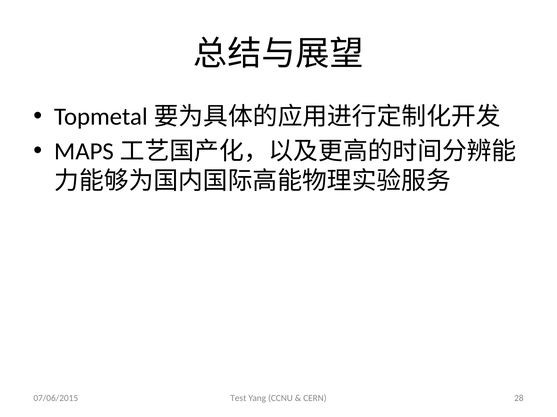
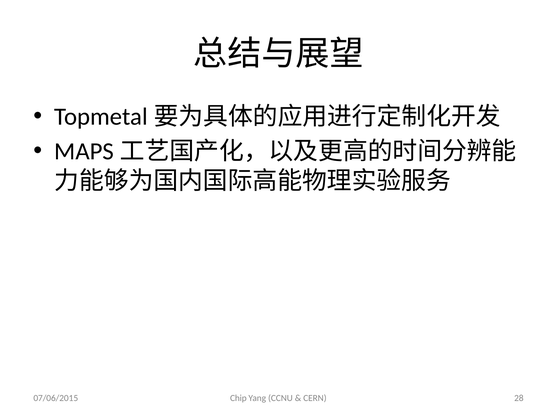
Test: Test -> Chip (238, 399)
